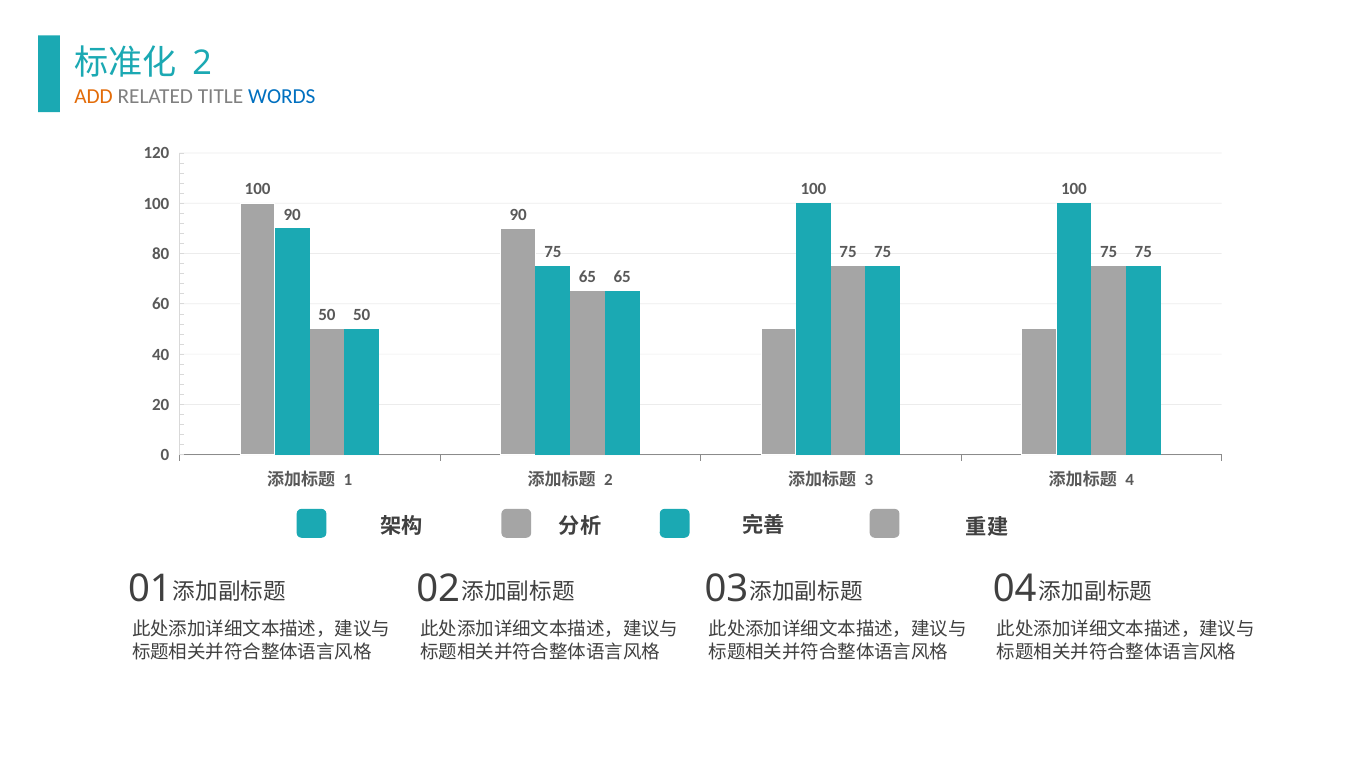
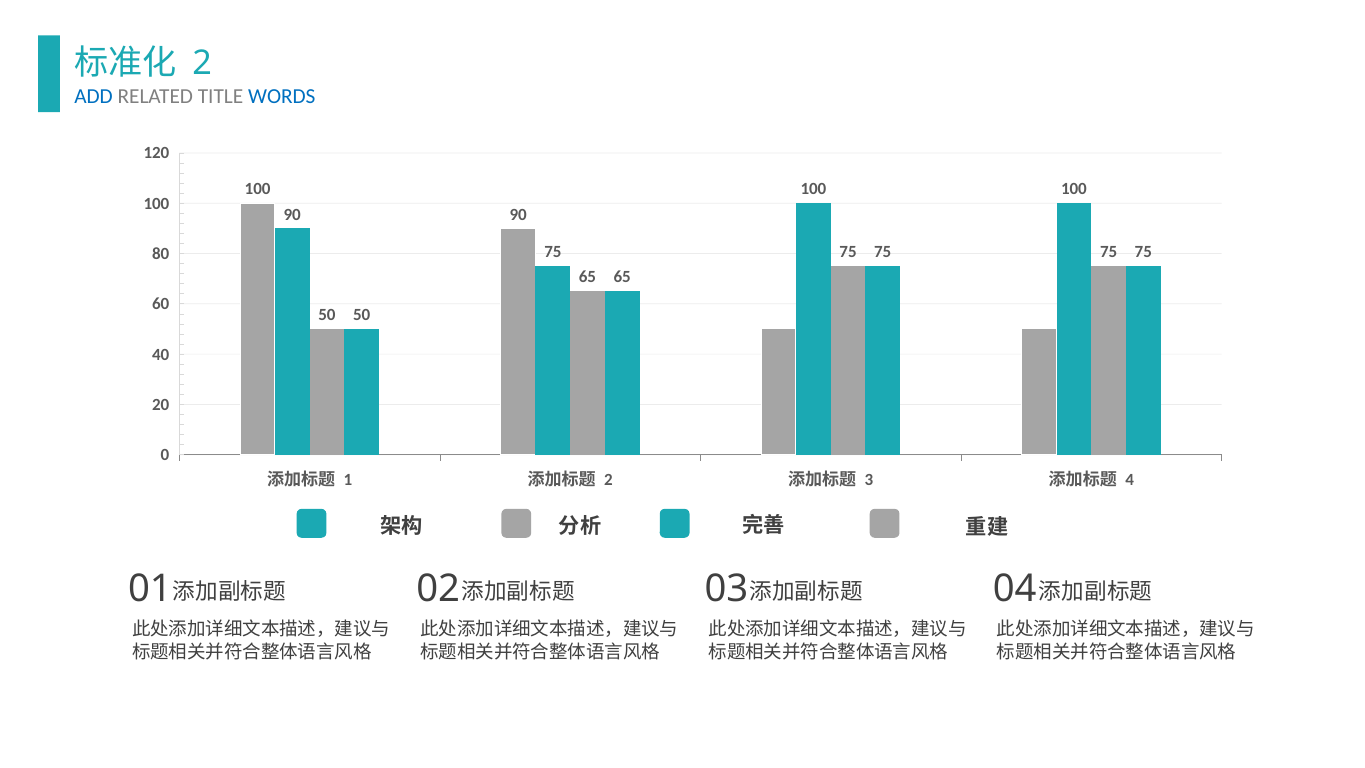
ADD colour: orange -> blue (94, 96)
